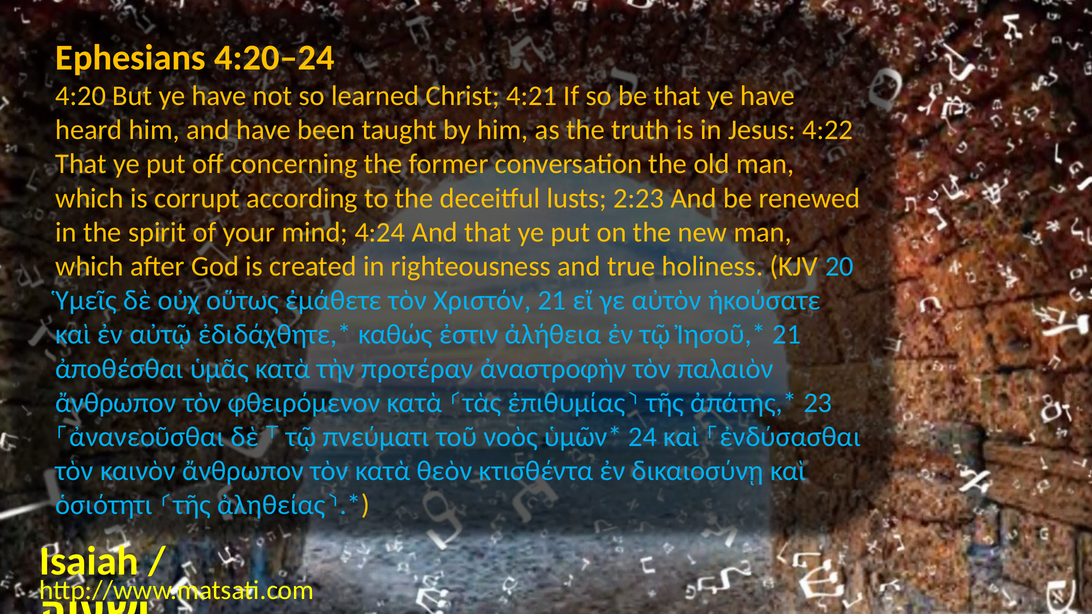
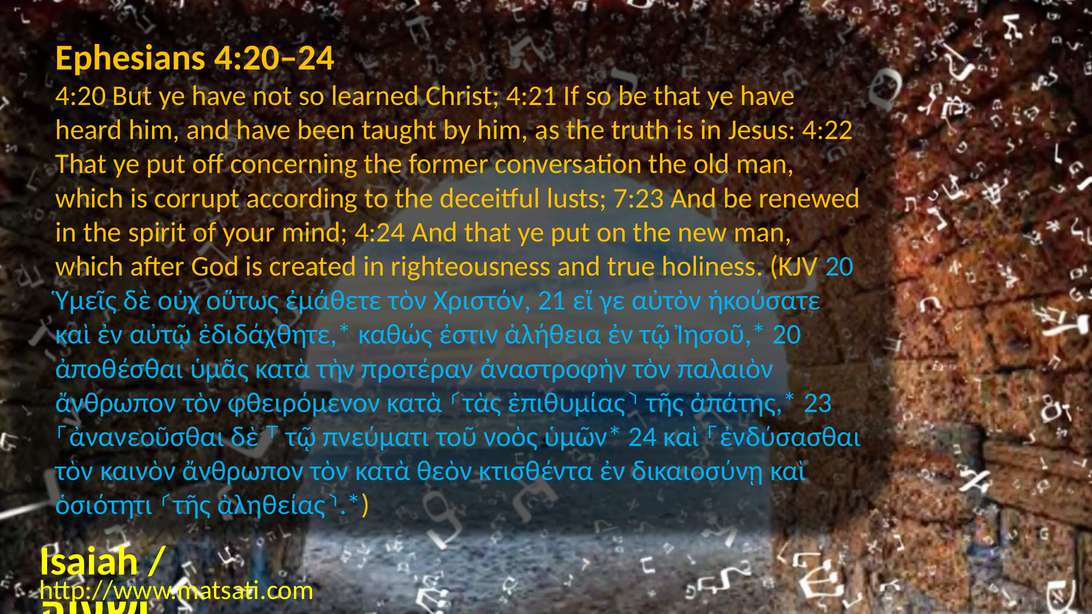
2:23: 2:23 -> 7:23 (639, 198)
21: 21 -> 20 (787, 335)
